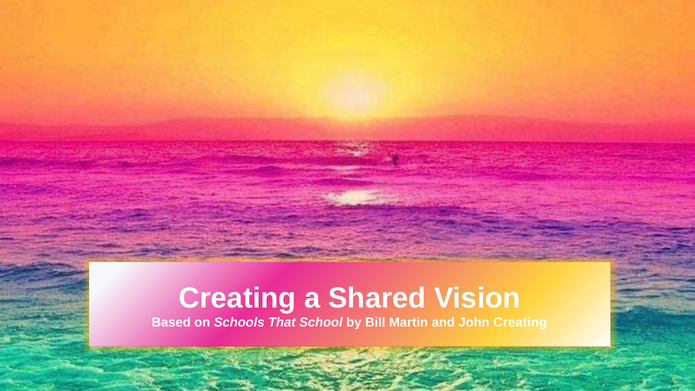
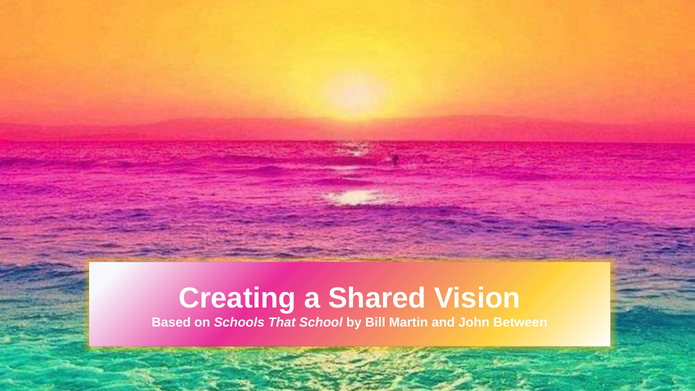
John Creating: Creating -> Between (520, 322)
